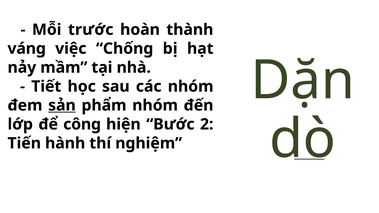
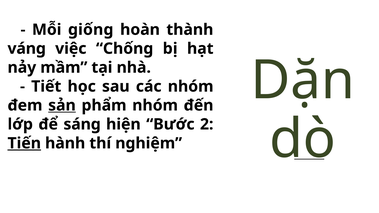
trước: trước -> giống (91, 30)
công: công -> sáng (82, 124)
Tiến underline: none -> present (24, 143)
